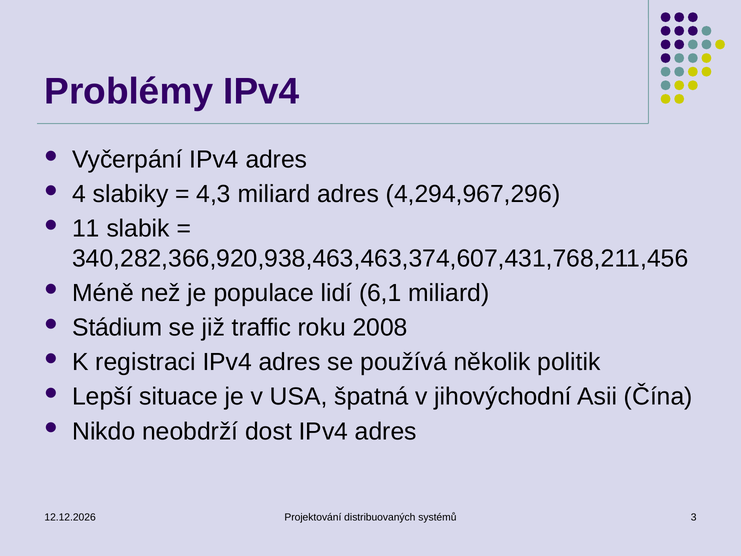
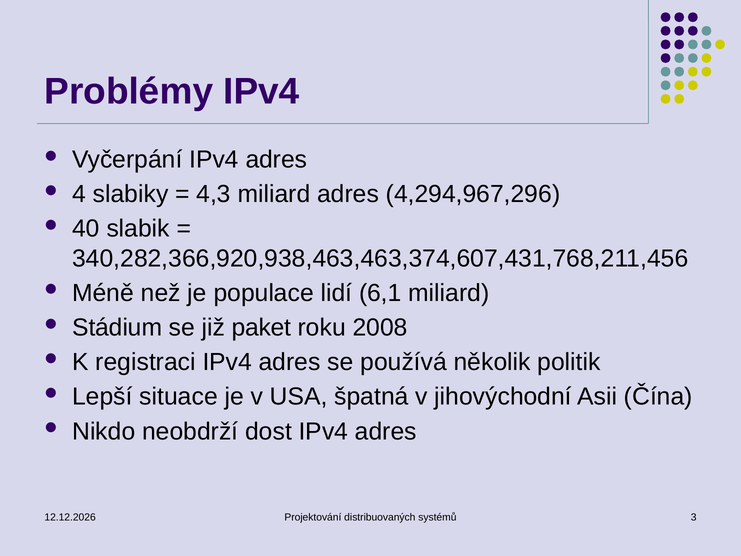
11: 11 -> 40 (86, 229)
traffic: traffic -> paket (261, 328)
